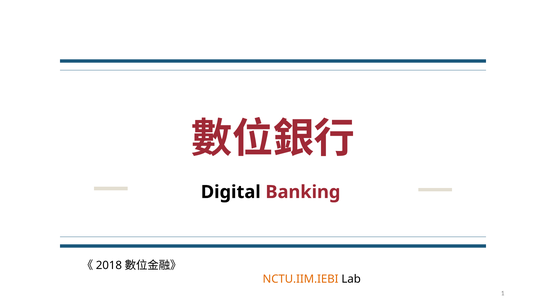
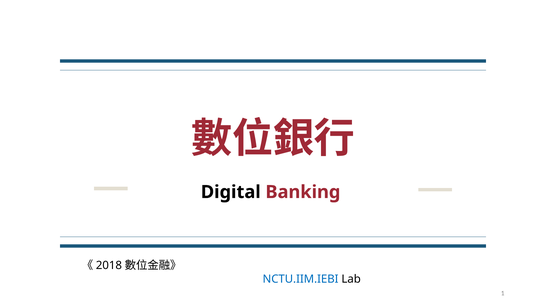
NCTU.IIM.IEBI colour: orange -> blue (301, 279)
